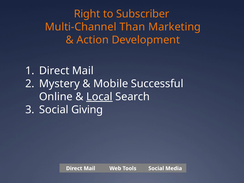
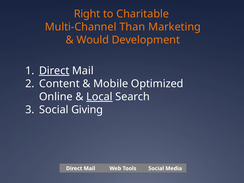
Subscriber: Subscriber -> Charitable (143, 14)
Action: Action -> Would (93, 40)
Direct underline: none -> present (54, 71)
Mystery: Mystery -> Content (59, 84)
Successful: Successful -> Optimized (157, 84)
